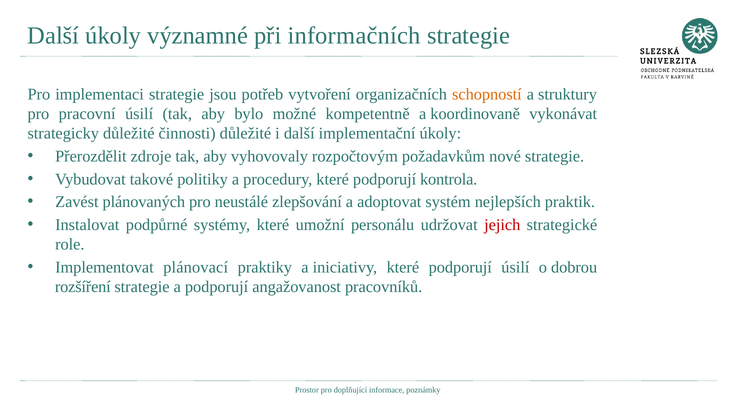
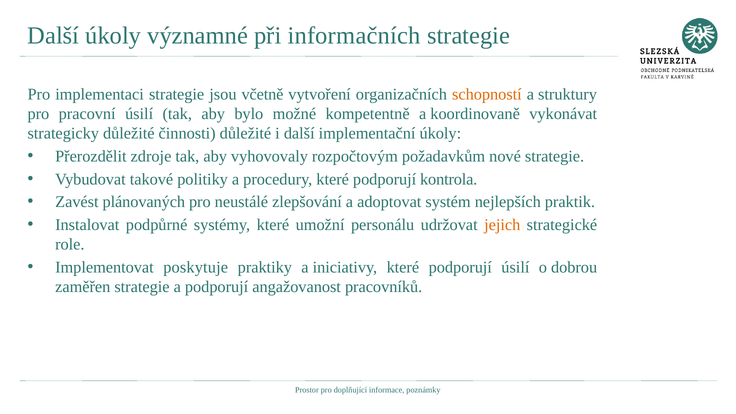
potřeb: potřeb -> včetně (262, 94)
jejich colour: red -> orange (502, 225)
plánovací: plánovací -> poskytuje (196, 267)
rozšíření: rozšíření -> zaměřen (83, 287)
